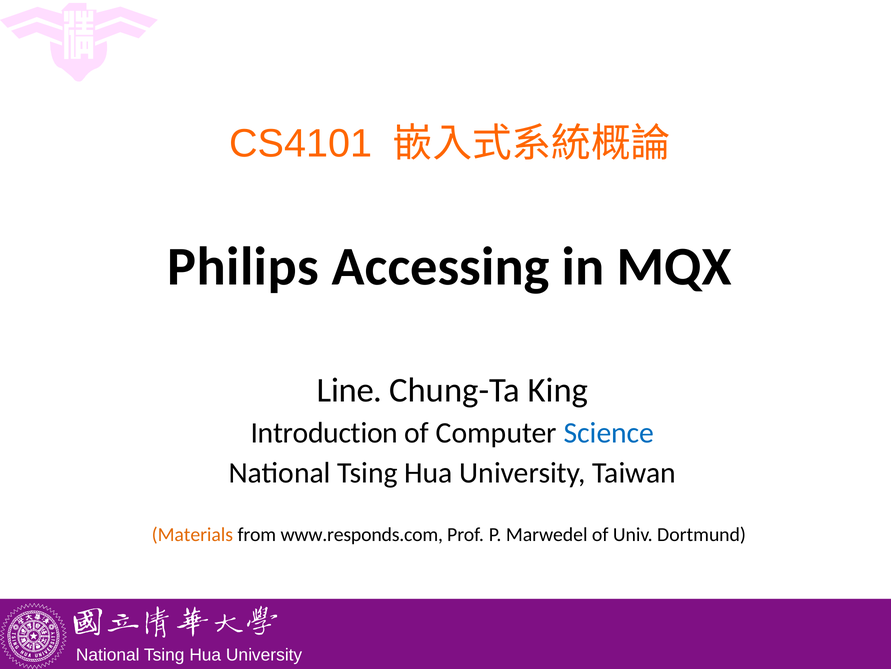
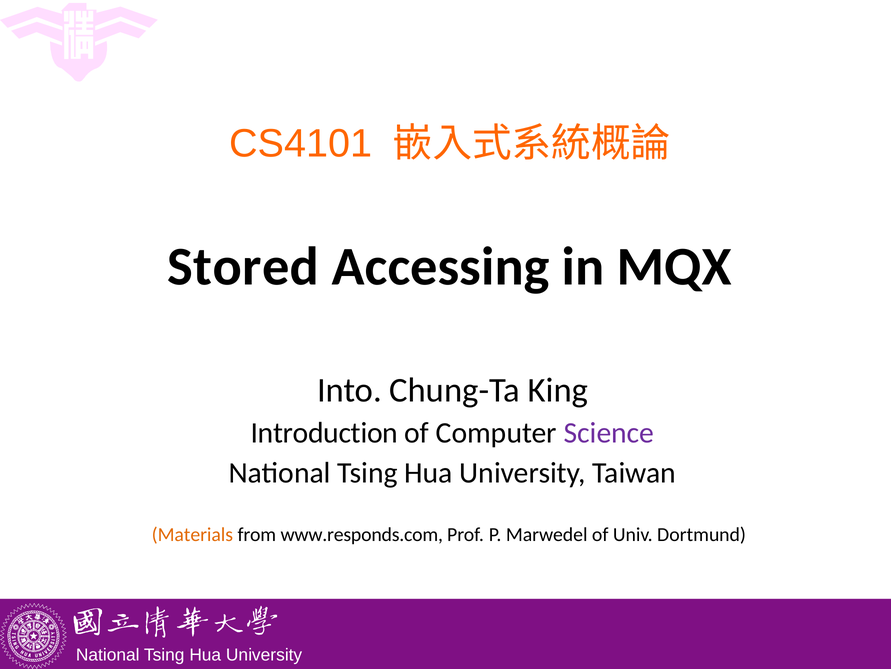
Philips: Philips -> Stored (243, 266)
Line: Line -> Into (349, 390)
Science colour: blue -> purple (609, 433)
